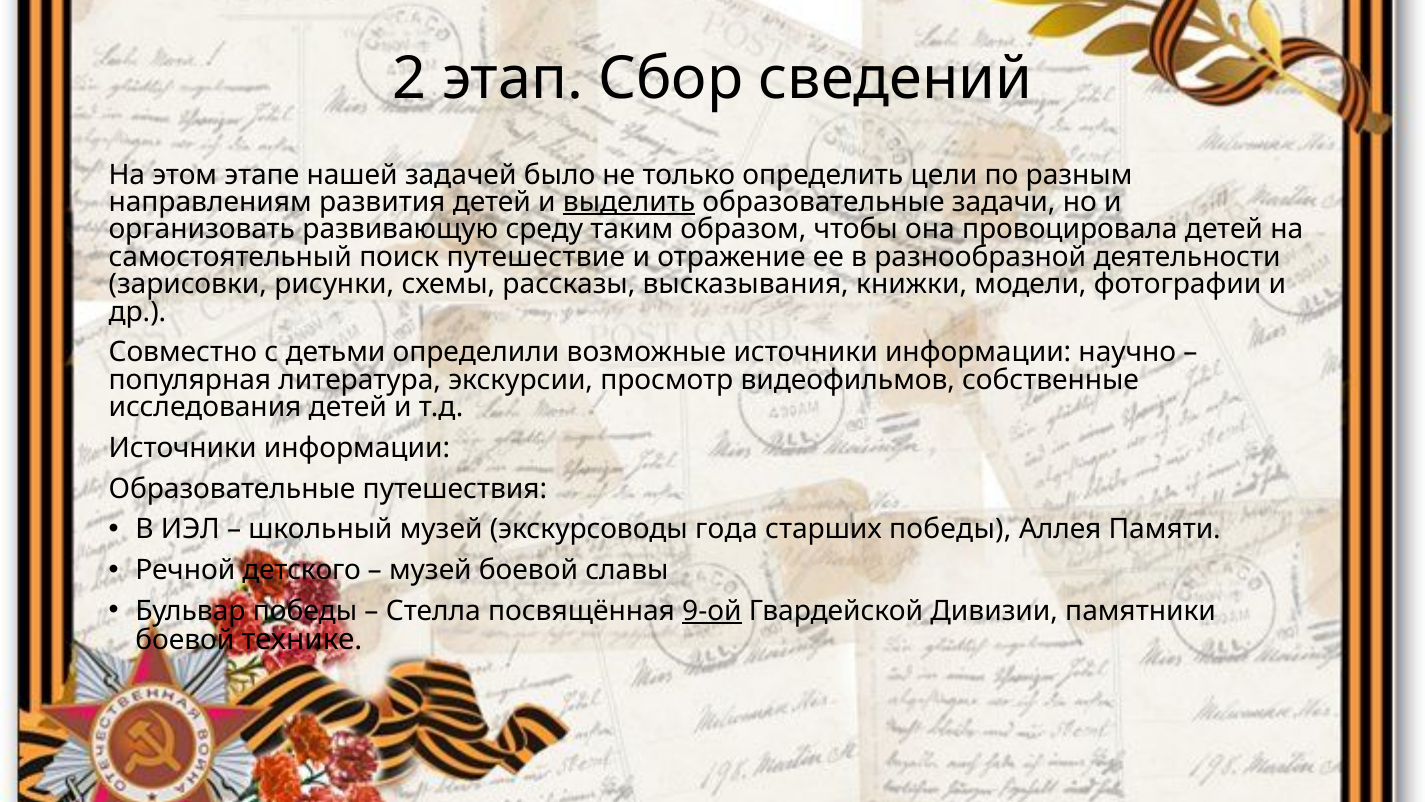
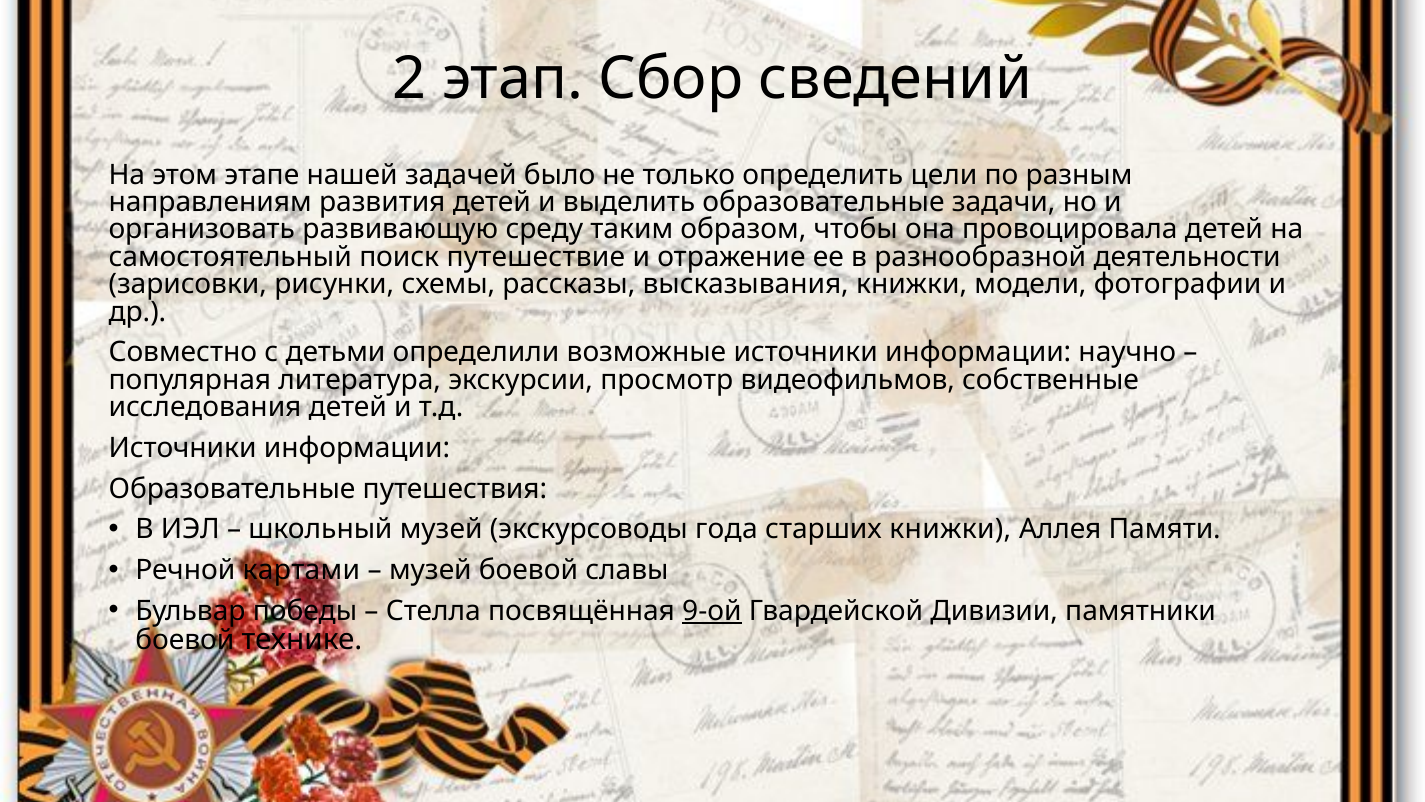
выделить underline: present -> none (629, 202)
старших победы: победы -> книжки (950, 529)
детского: детского -> картами (301, 570)
